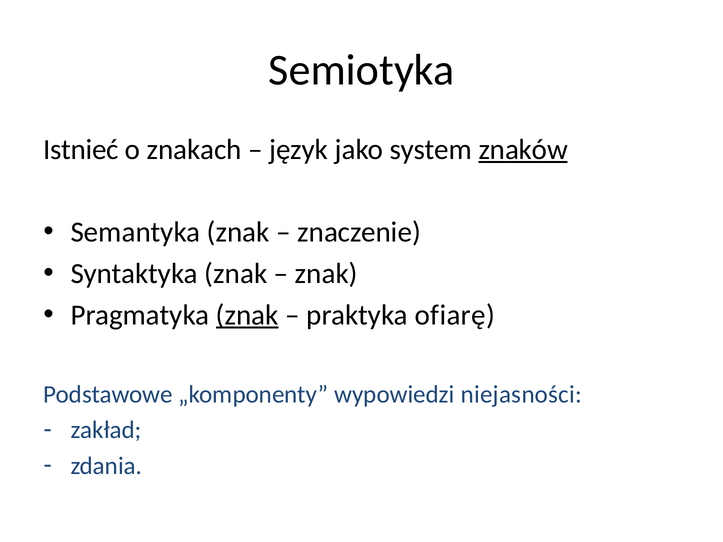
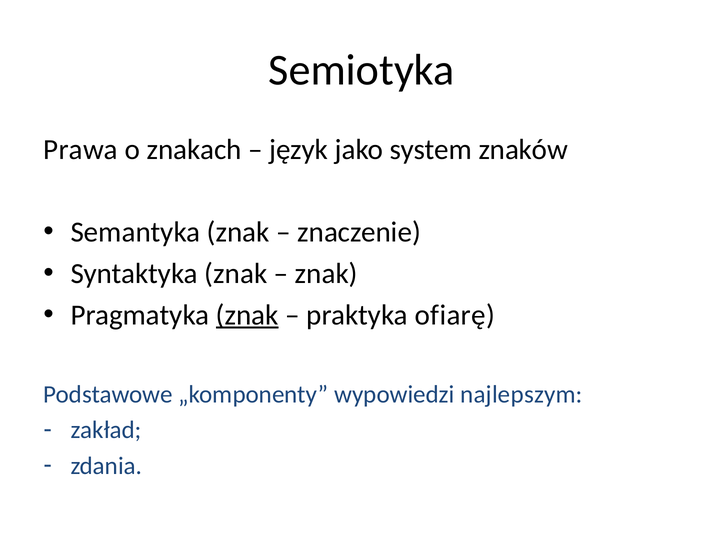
Istnieć: Istnieć -> Prawa (81, 150)
znaków underline: present -> none (523, 150)
niejasności: niejasności -> najlepszym (521, 394)
